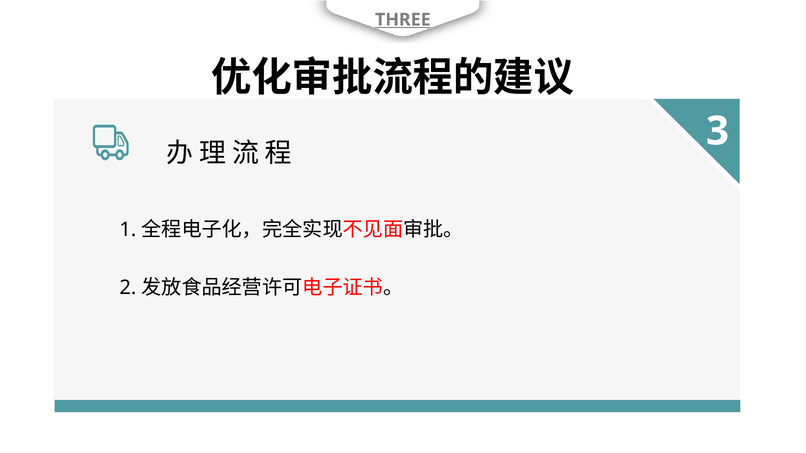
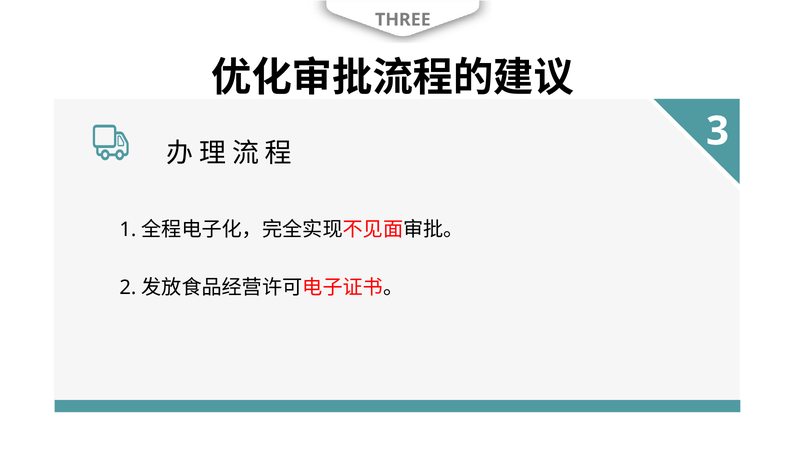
THREE underline: present -> none (403, 20)
